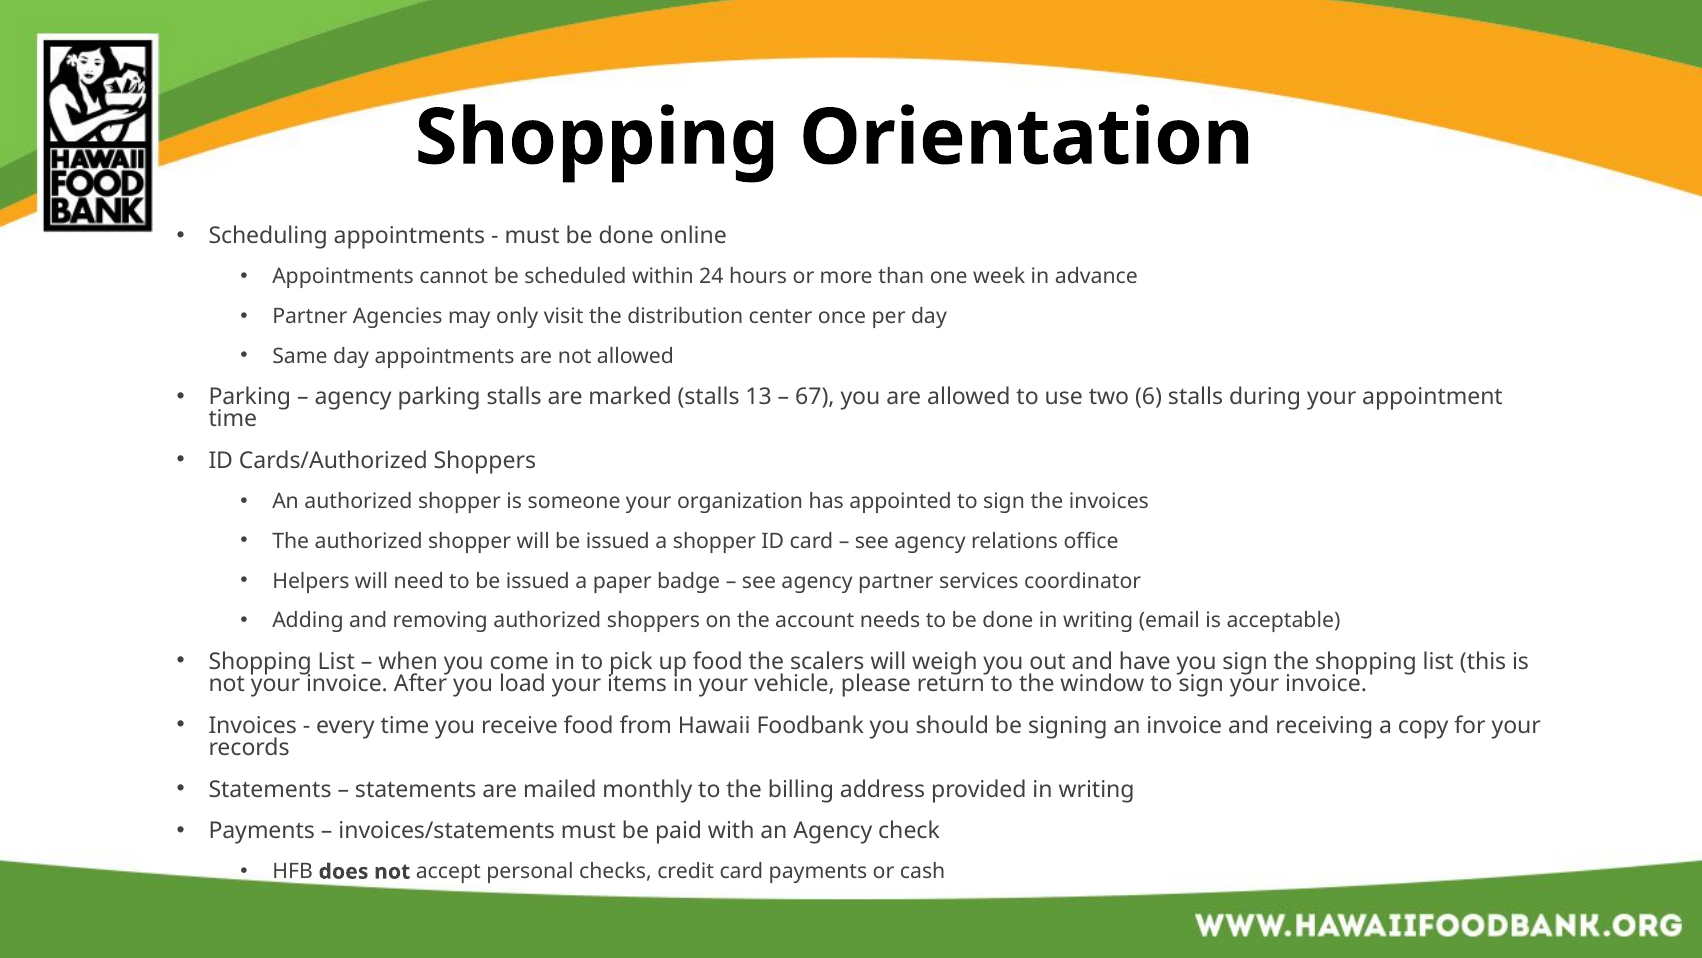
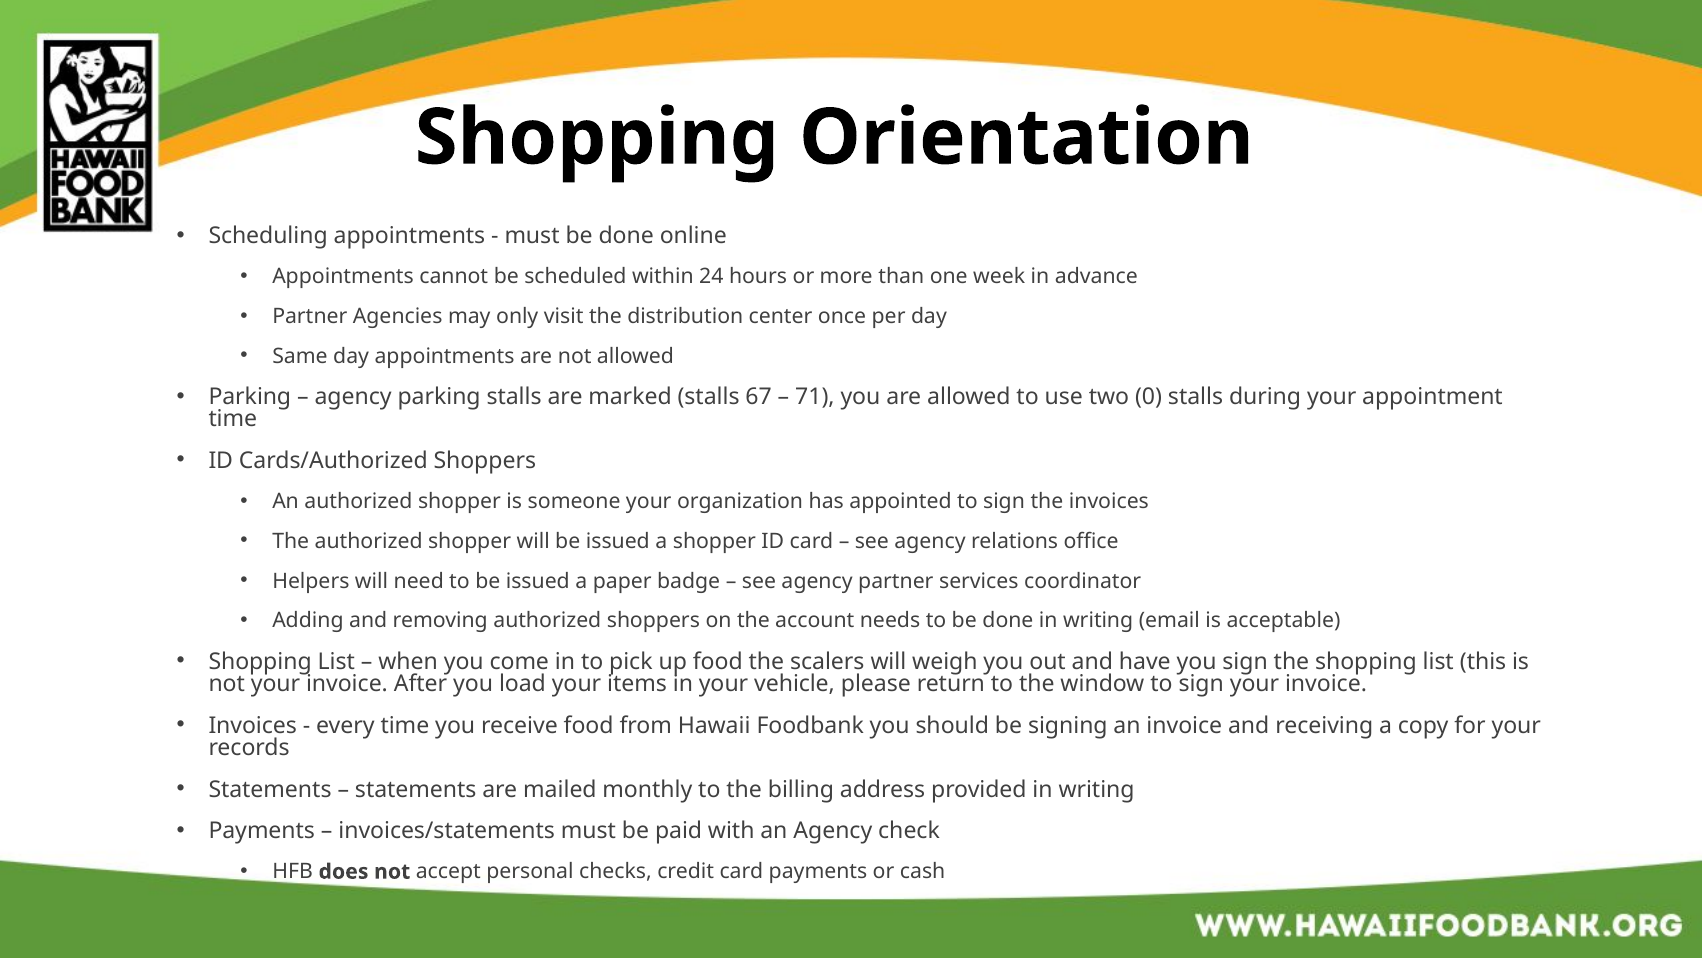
13: 13 -> 67 (759, 397)
67: 67 -> 71 (815, 397)
6: 6 -> 0 (1149, 397)
